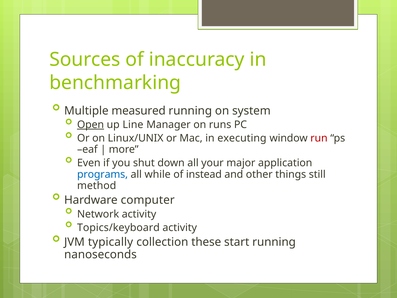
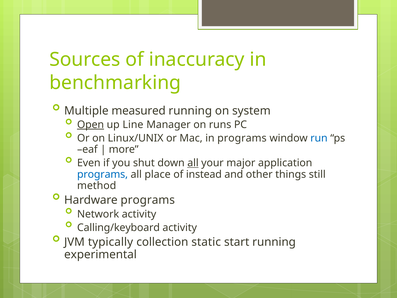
in executing: executing -> programs (242, 138)
run colour: red -> blue (319, 138)
all underline: none -> present (193, 163)
while: while -> place (158, 174)
Hardware computer: computer -> programs (148, 200)
Topics/keyboard: Topics/keyboard -> Calling/keyboard (118, 227)
these: these -> static (206, 242)
nanoseconds: nanoseconds -> experimental (100, 254)
